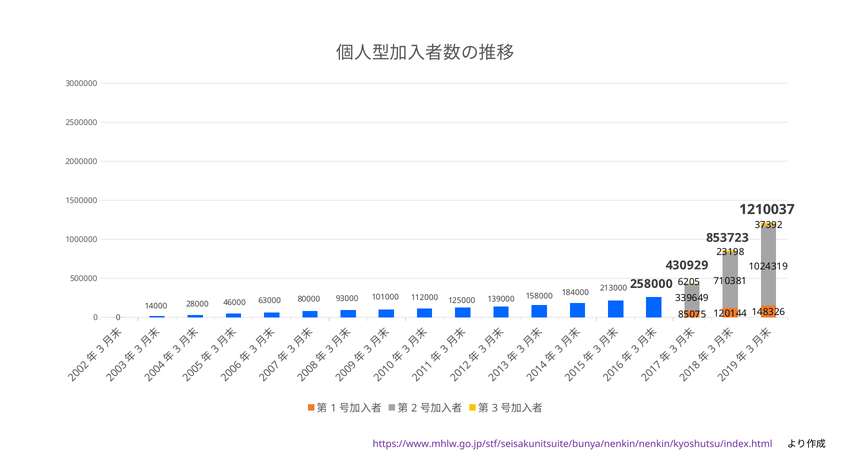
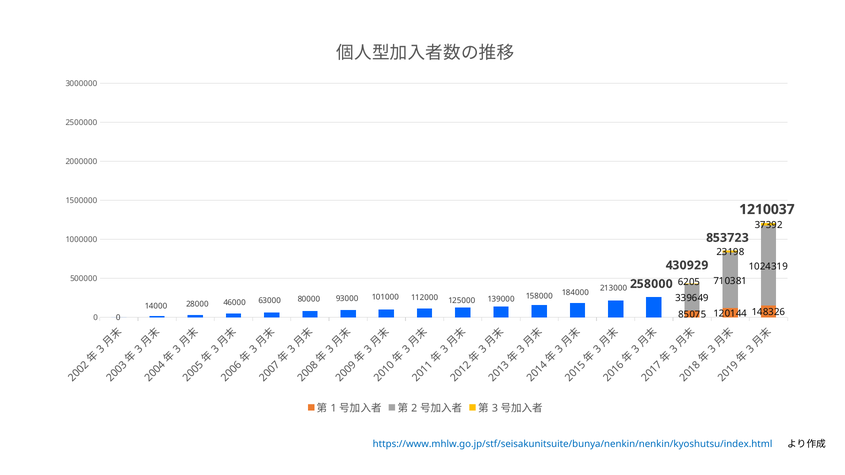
https://www.mhlw.go.jp/stf/seisakunitsuite/bunya/nenkin/nenkin/kyoshutsu/index.html colour: purple -> blue (573, 444)
